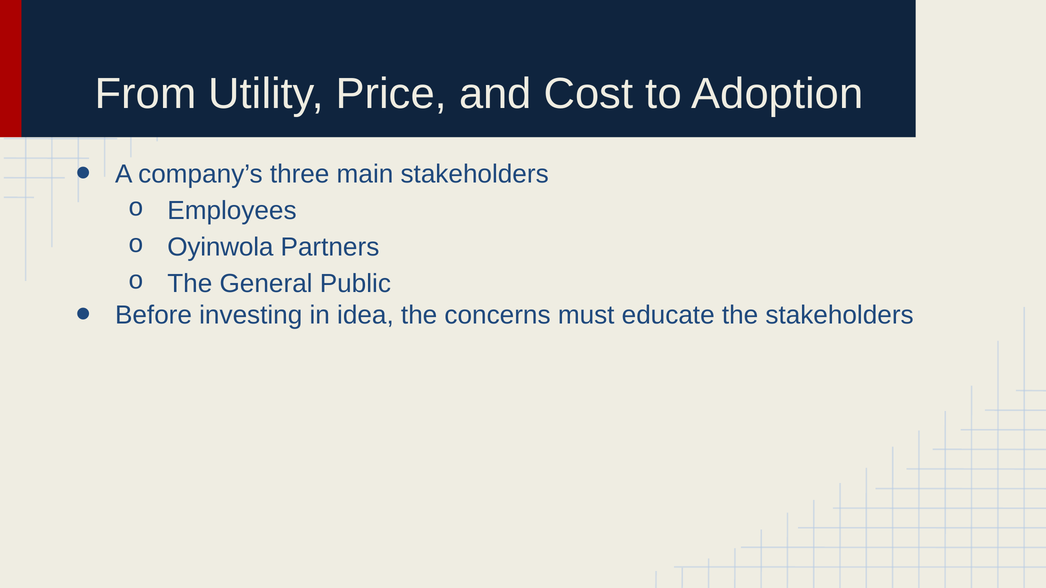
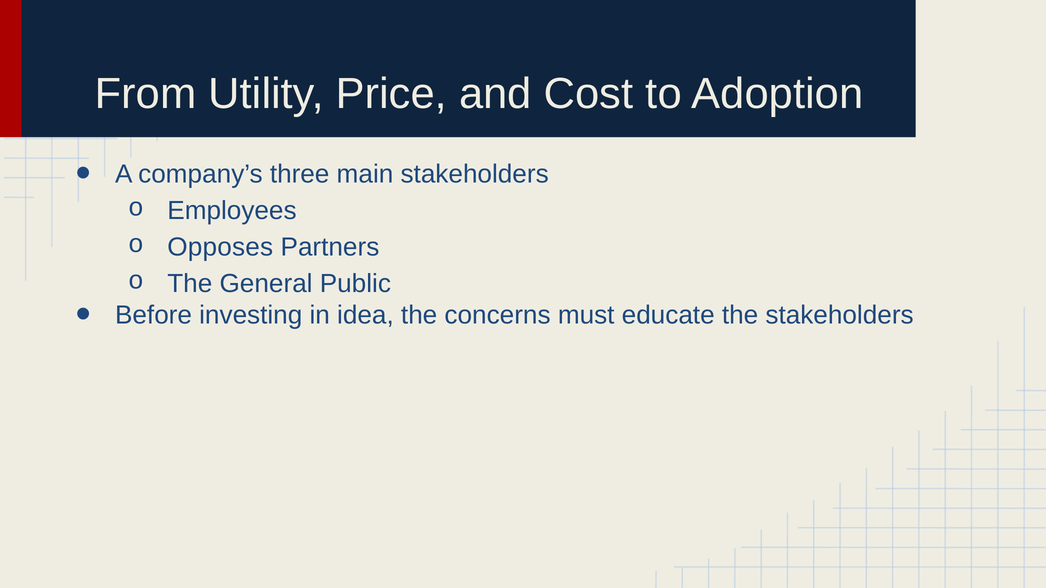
Oyinwola: Oyinwola -> Opposes (220, 247)
